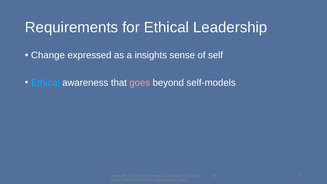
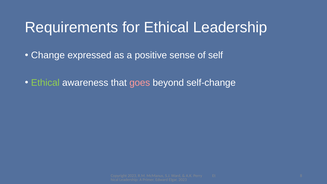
insights: insights -> positive (151, 55)
Ethical colour: light blue -> light green (45, 83)
self-models: self-models -> self-change (211, 83)
